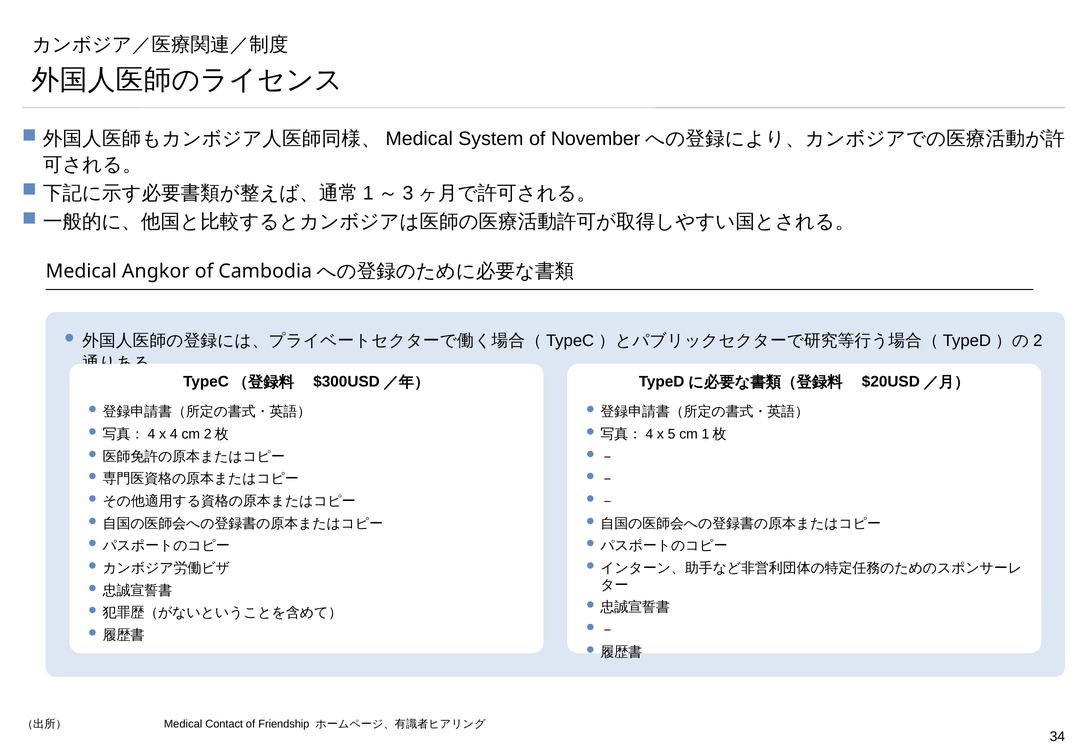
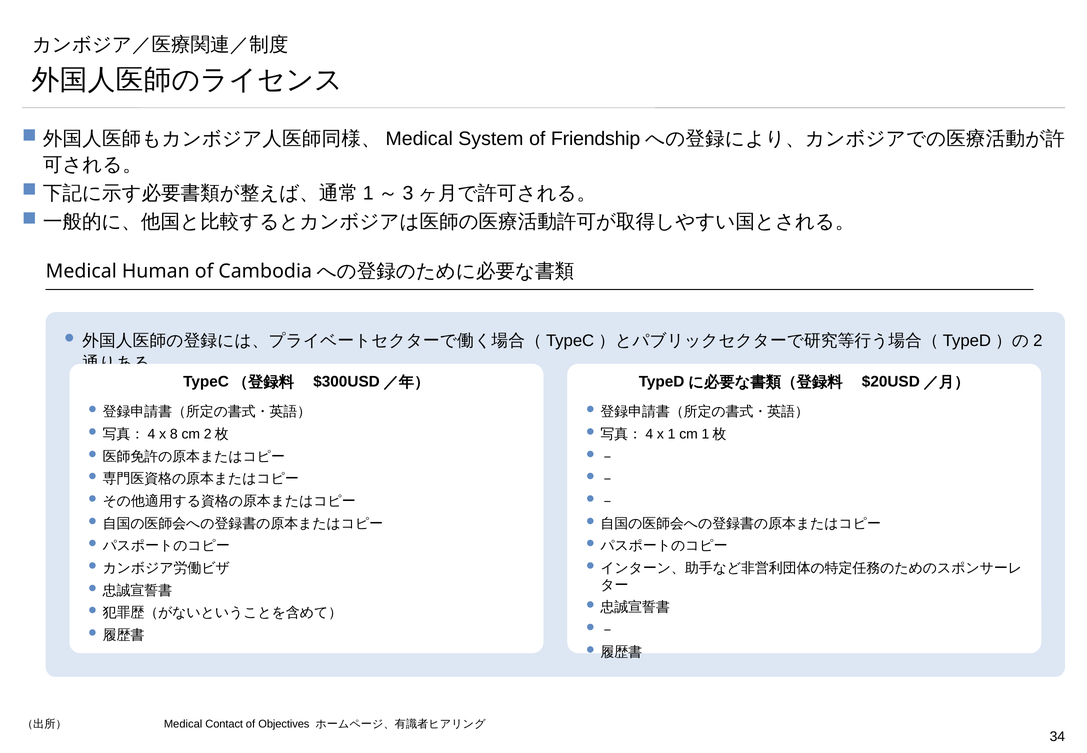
November: November -> Friendship (596, 139)
Angkor: Angkor -> Human (156, 271)
4: 4 -> 8 (174, 434)
5: 5 -> 1 (672, 434)
Friendship: Friendship -> Objectives (284, 723)
